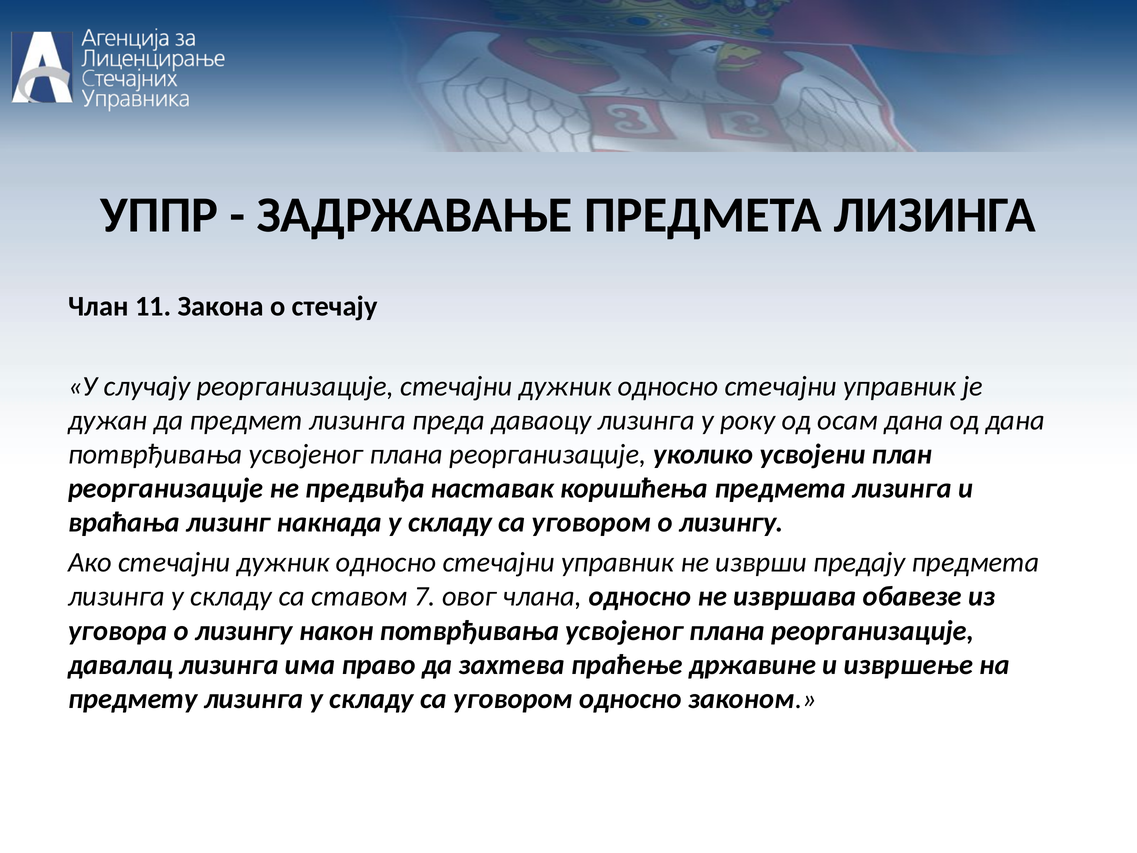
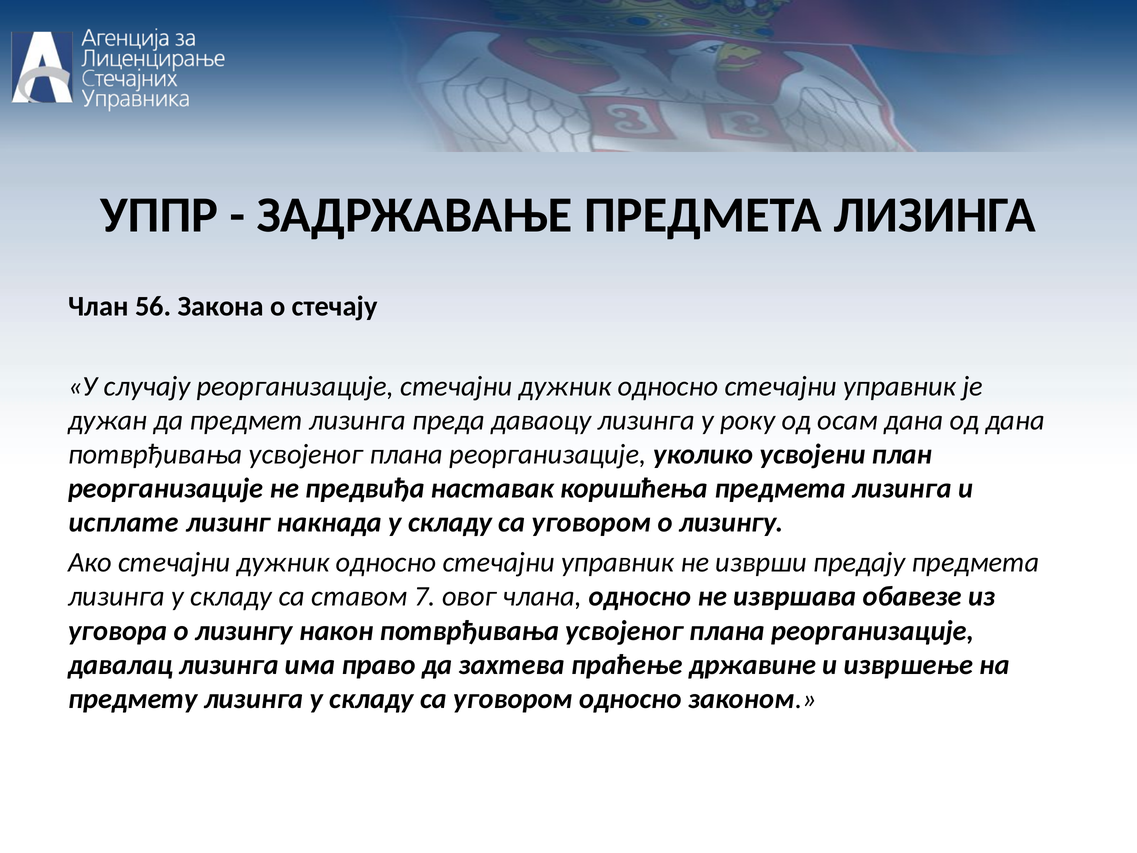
11: 11 -> 56 (153, 306)
враћања: враћања -> исплате (124, 522)
